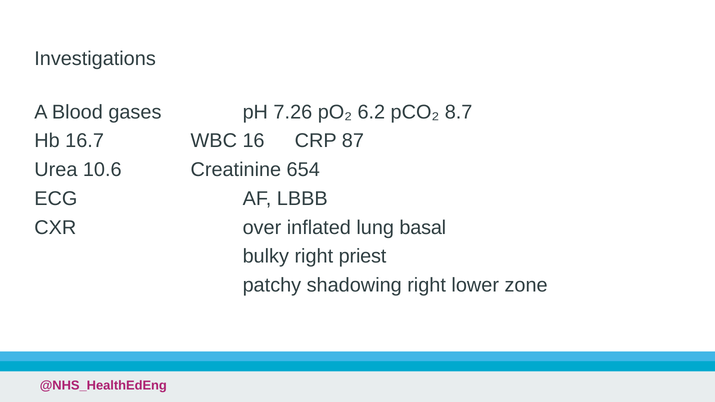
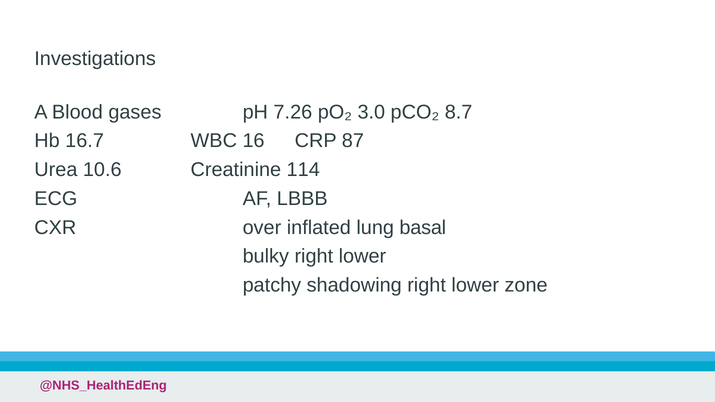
6.2: 6.2 -> 3.0 (371, 112)
654: 654 -> 114 (303, 170)
bulky right priest: priest -> lower (362, 257)
